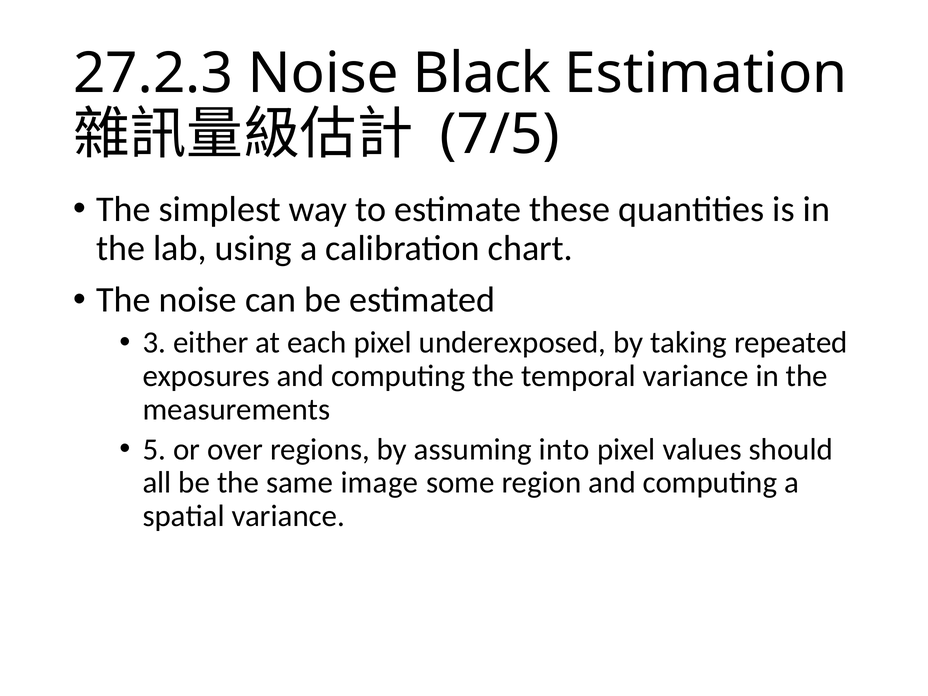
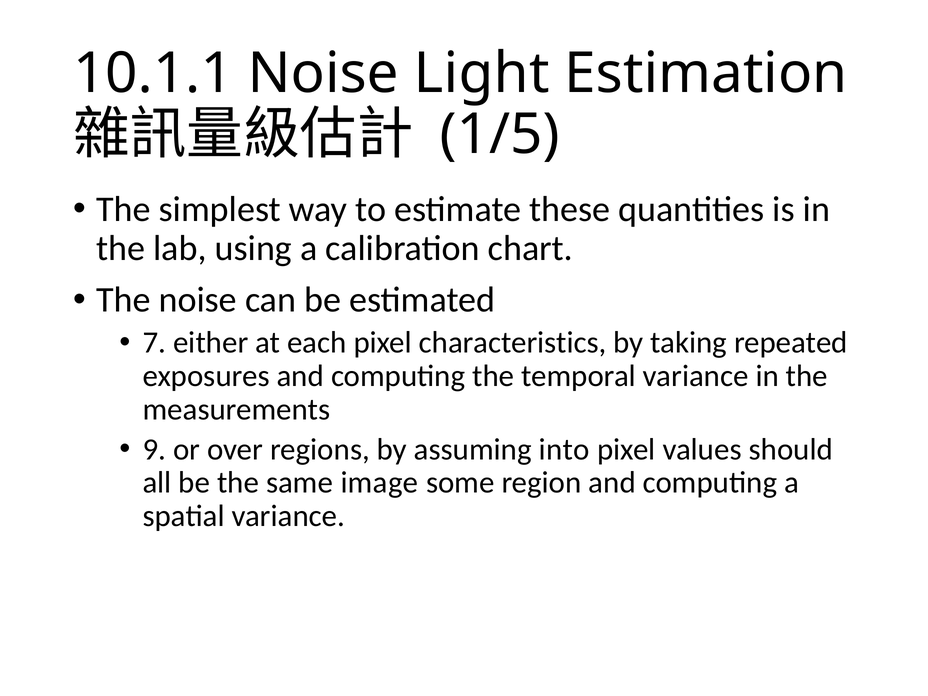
27.2.3: 27.2.3 -> 10.1.1 (153, 73)
Black: Black -> Light (482, 73)
7/5: 7/5 -> 1/5 (500, 135)
3: 3 -> 7 (154, 343)
underexposed: underexposed -> characteristics (513, 343)
5: 5 -> 9 (154, 449)
